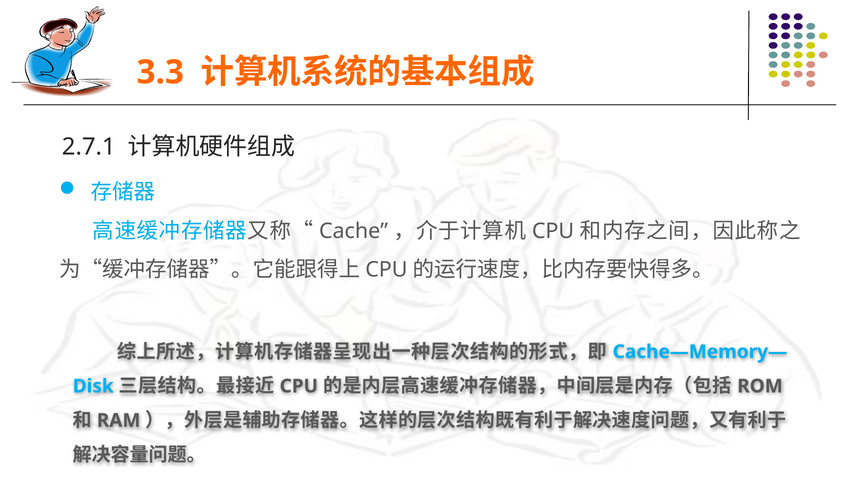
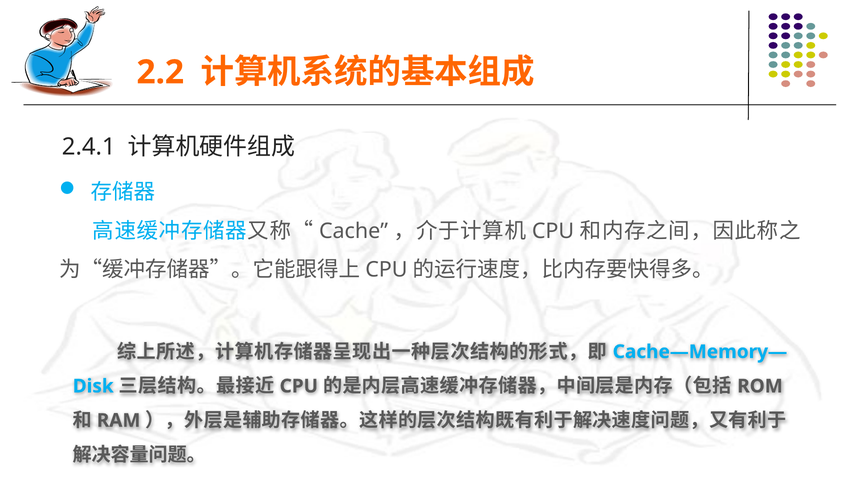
3.3: 3.3 -> 2.2 (160, 72)
2.7.1: 2.7.1 -> 2.4.1 (89, 147)
